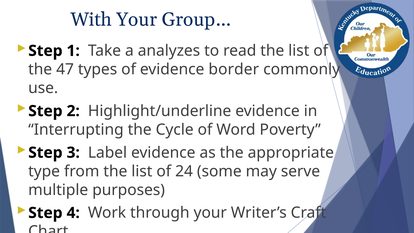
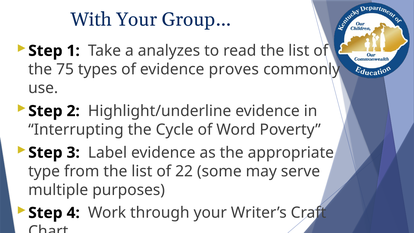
47: 47 -> 75 (65, 69)
border: border -> proves (234, 69)
24: 24 -> 22 (184, 171)
